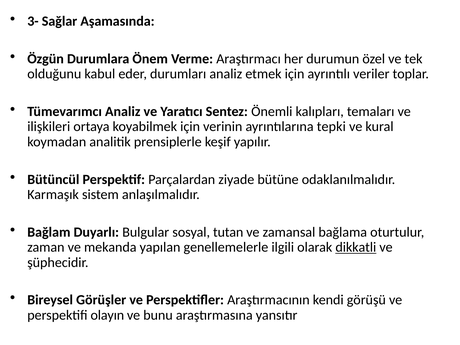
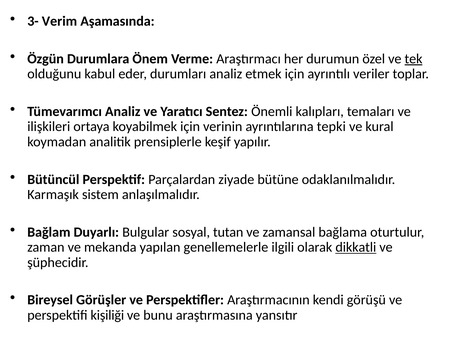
Sağlar: Sağlar -> Verim (59, 21)
tek underline: none -> present (414, 59)
olayın: olayın -> kişiliği (107, 315)
